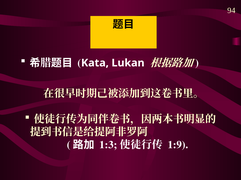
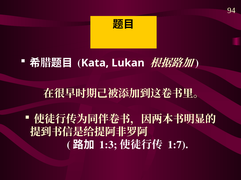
1:9: 1:9 -> 1:7 (178, 145)
